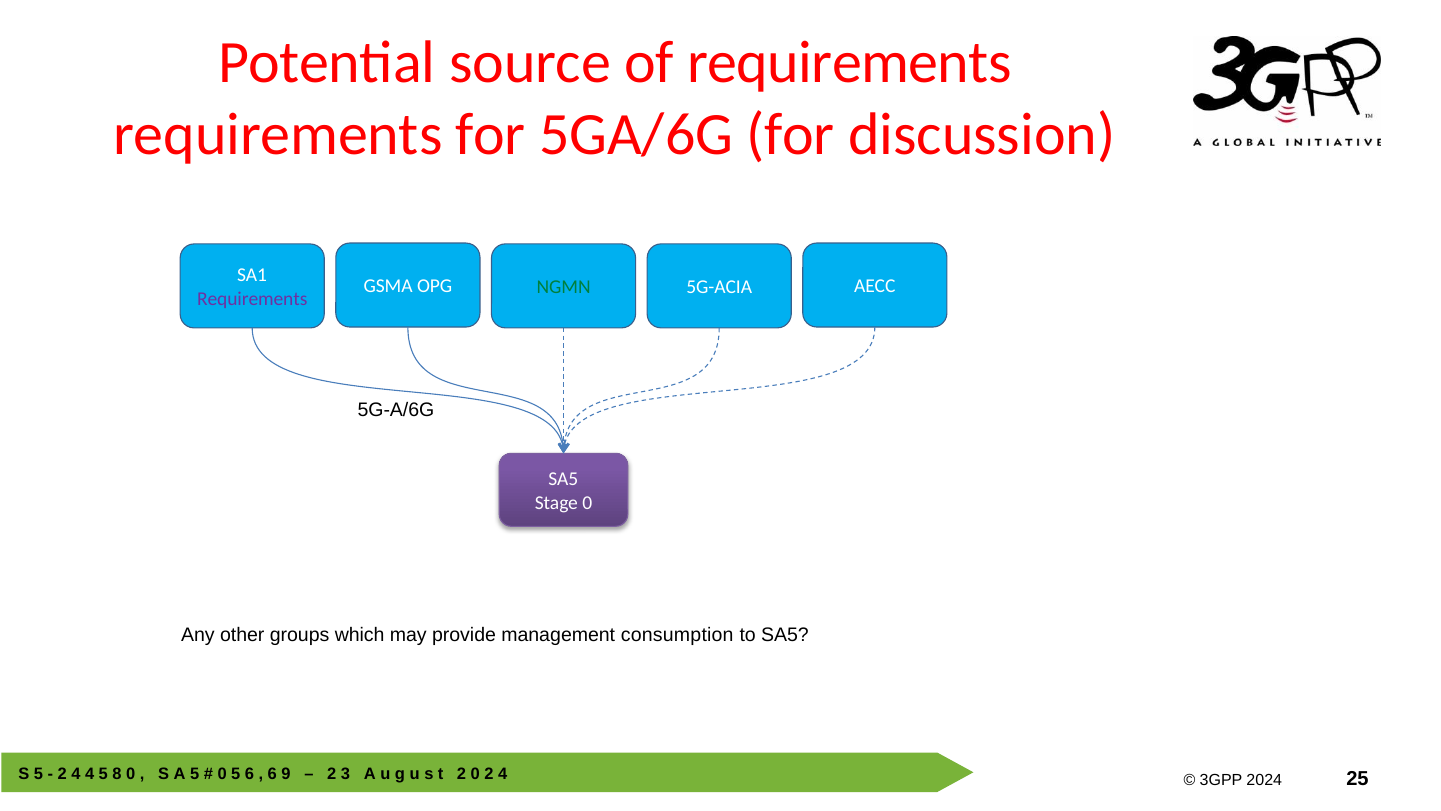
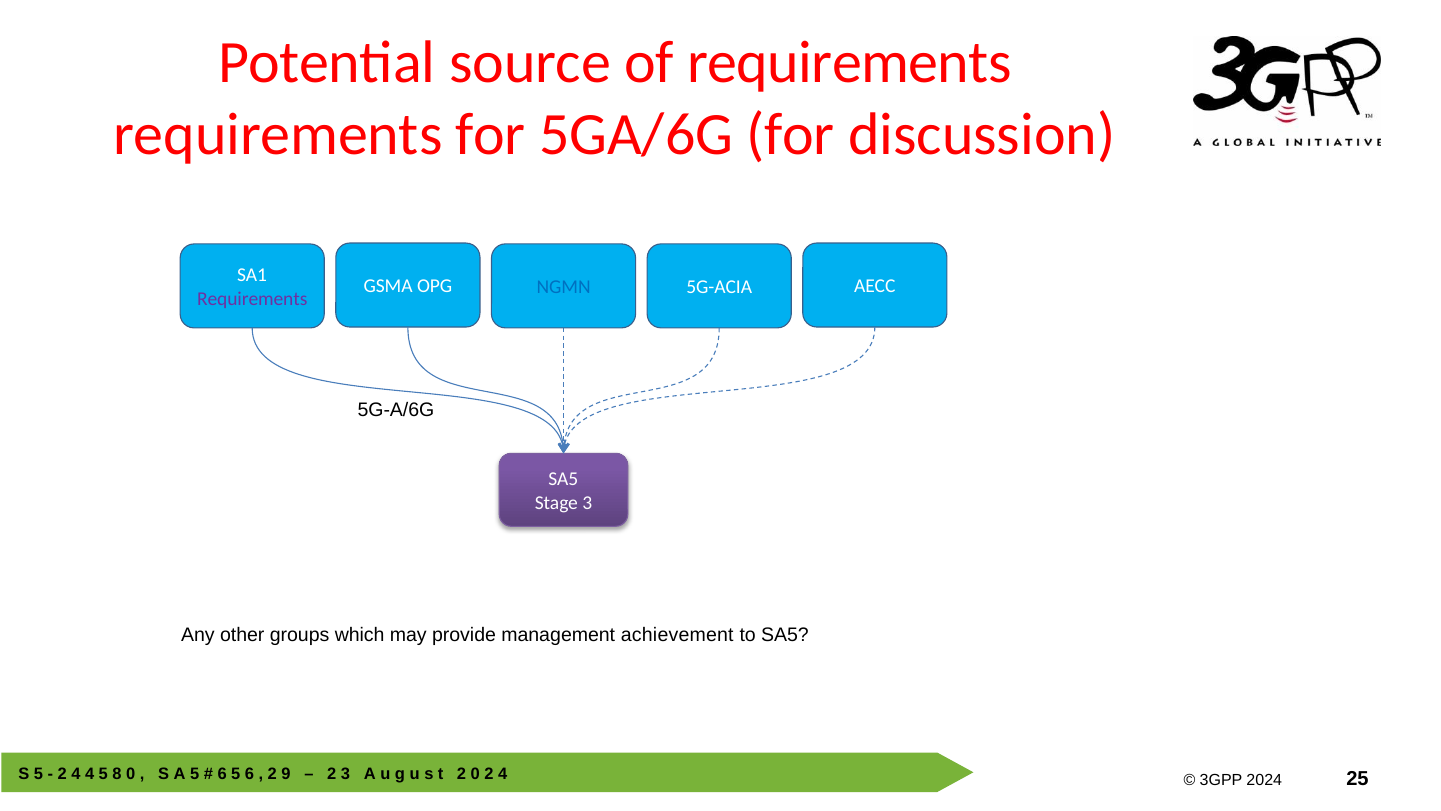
NGMN colour: green -> blue (564, 287)
Stage 0: 0 -> 3 (587, 503)
consumption: consumption -> achievement (677, 634)
0: 0 -> 6 (222, 774)
6: 6 -> 2 (272, 774)
